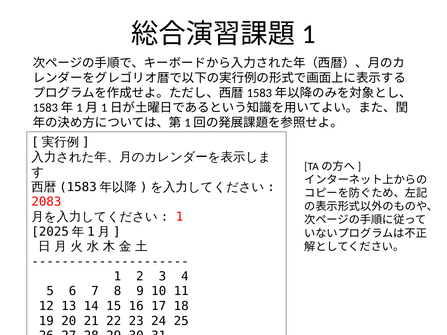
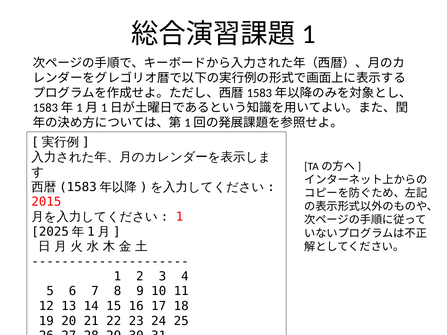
2083: 2083 -> 2015 (46, 202)
